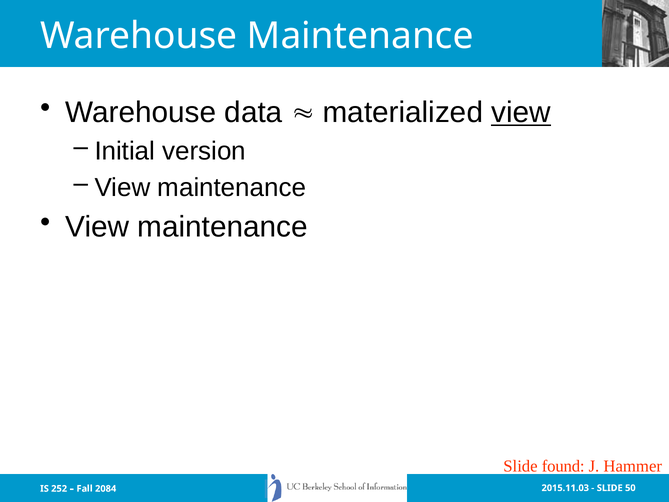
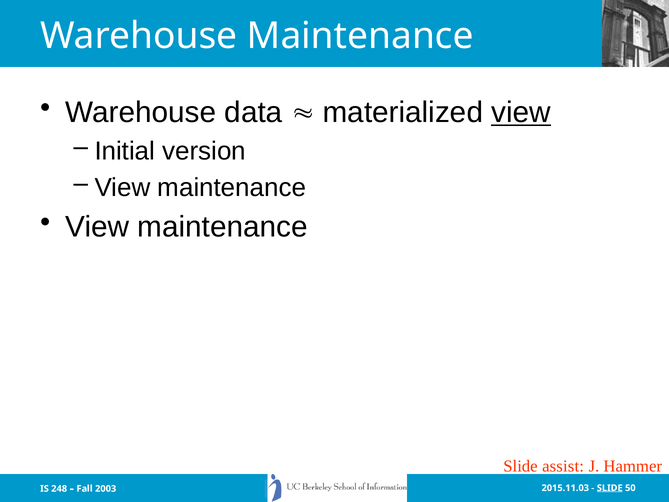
found: found -> assist (563, 466)
SLIDE underline: none -> present (610, 488)
252: 252 -> 248 (59, 488)
2084: 2084 -> 2003 (106, 488)
